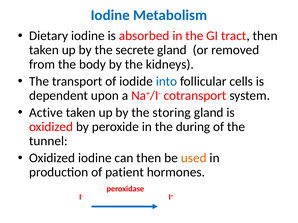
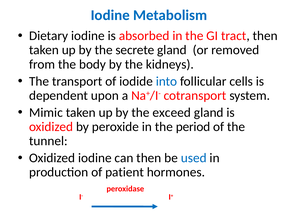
Active: Active -> Mimic (46, 113)
storing: storing -> exceed (172, 113)
during: during -> period (193, 127)
used colour: orange -> blue (194, 158)
